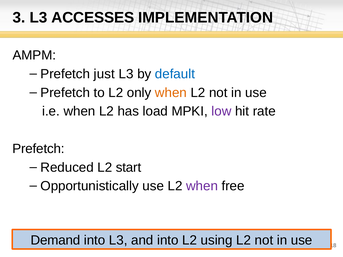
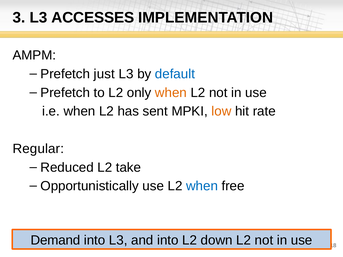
load: load -> sent (155, 111)
low colour: purple -> orange (221, 111)
Prefetch: Prefetch -> Regular (38, 149)
start: start -> take (128, 168)
when colour: purple -> blue (202, 186)
using: using -> down (217, 240)
